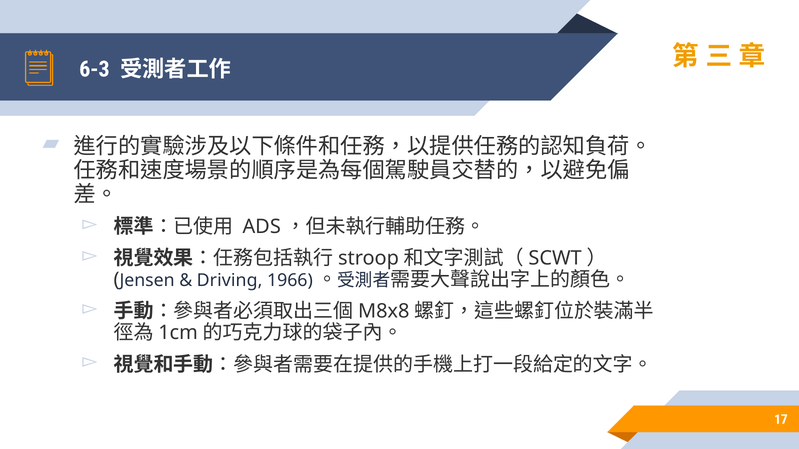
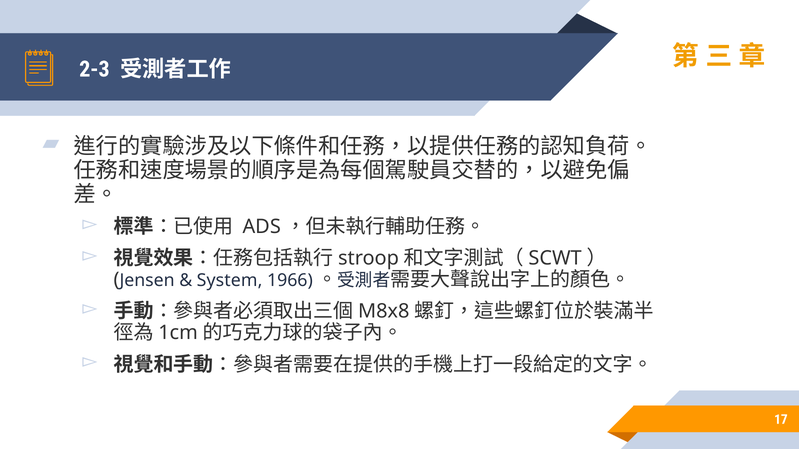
6-3: 6-3 -> 2-3 (94, 69)
Driving: Driving -> System (230, 281)
